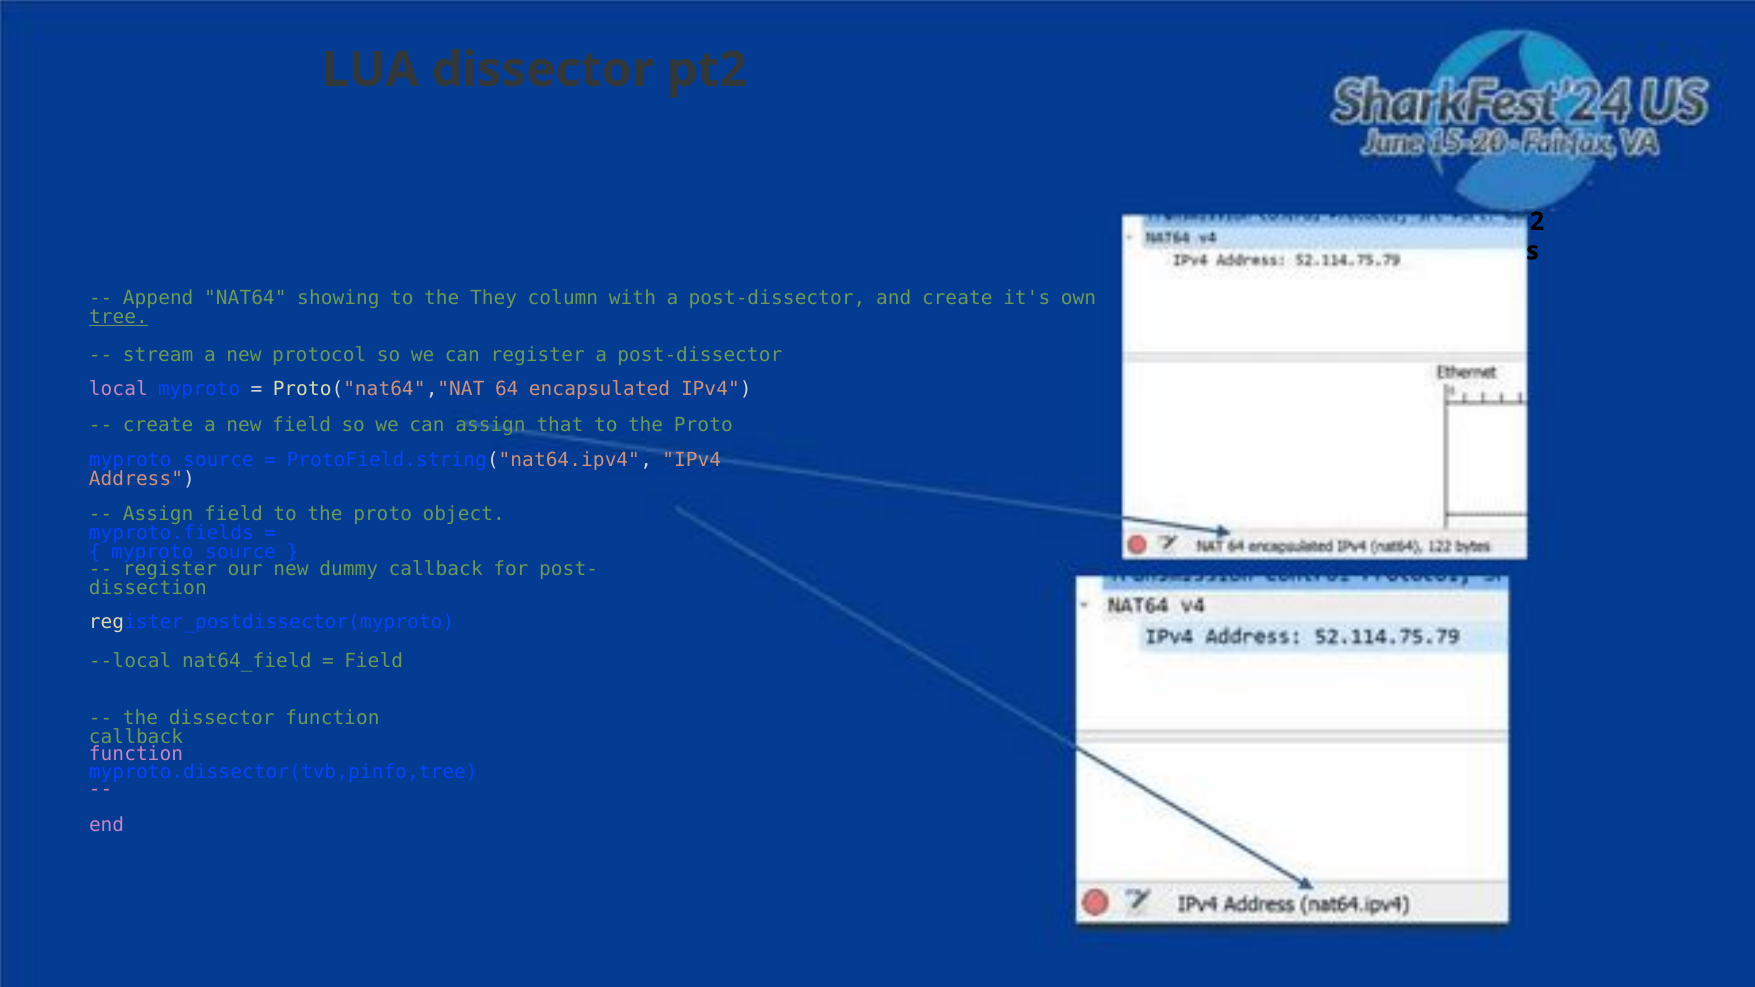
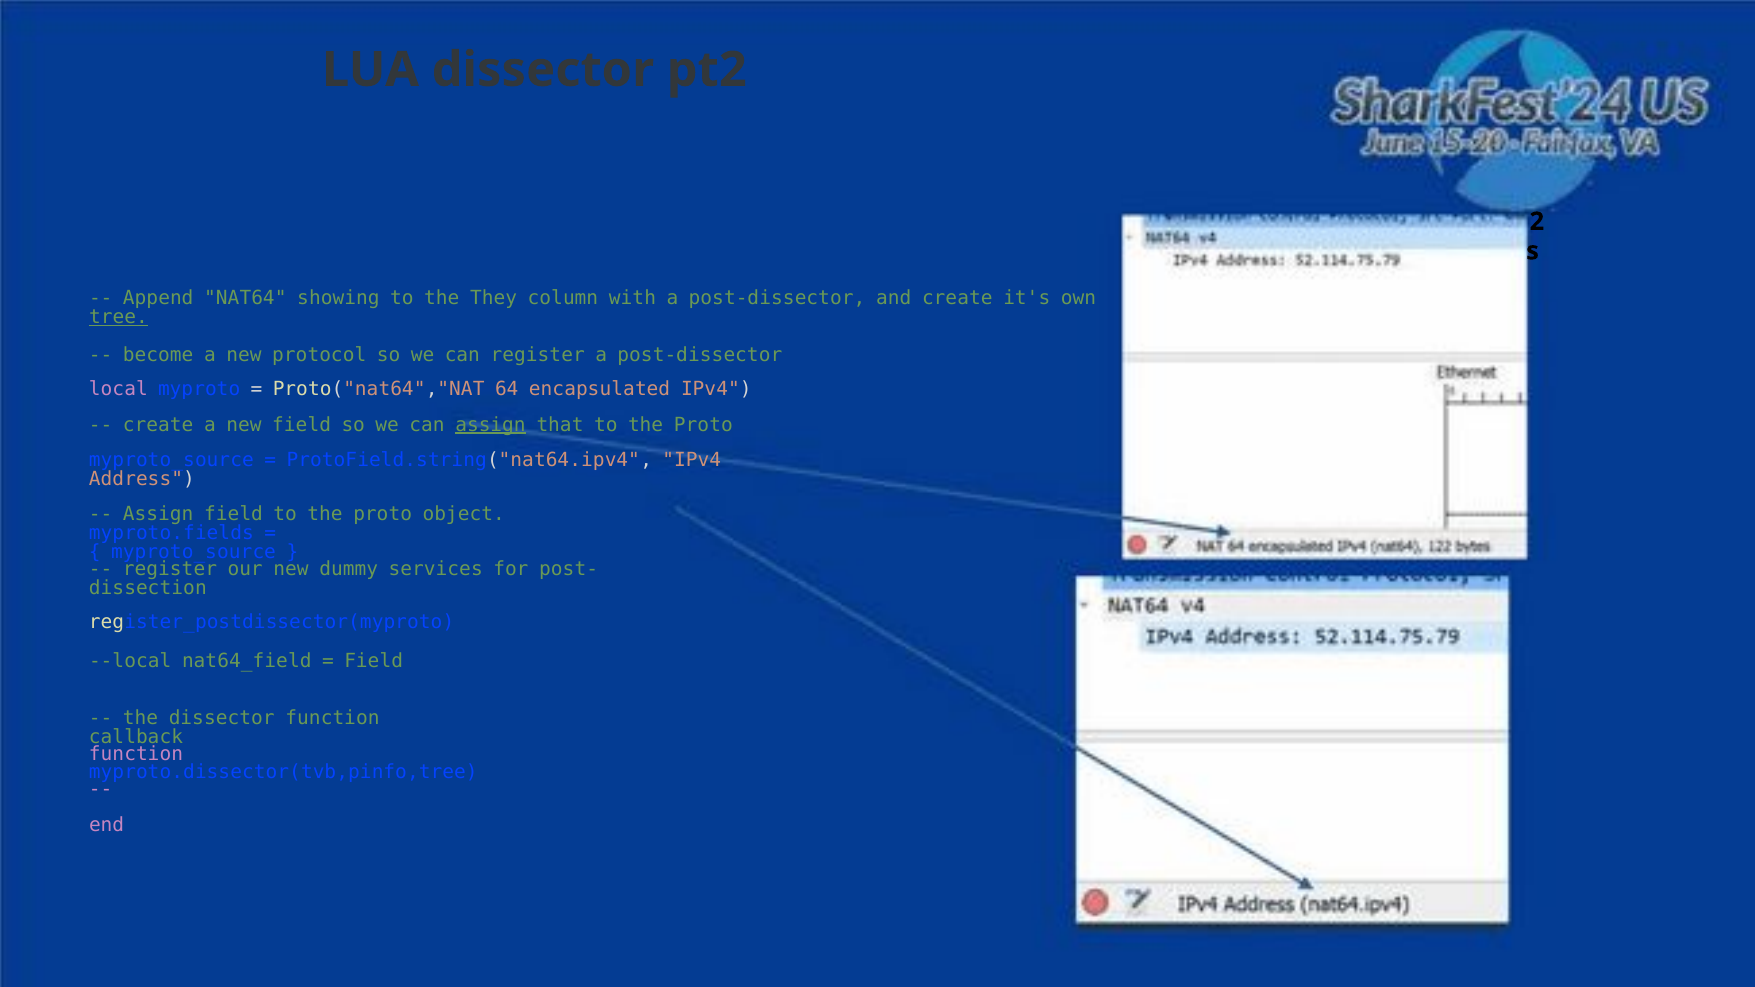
stream: stream -> become (158, 355)
assign underline: none -> present (490, 425)
dummy callback: callback -> services (436, 569)
